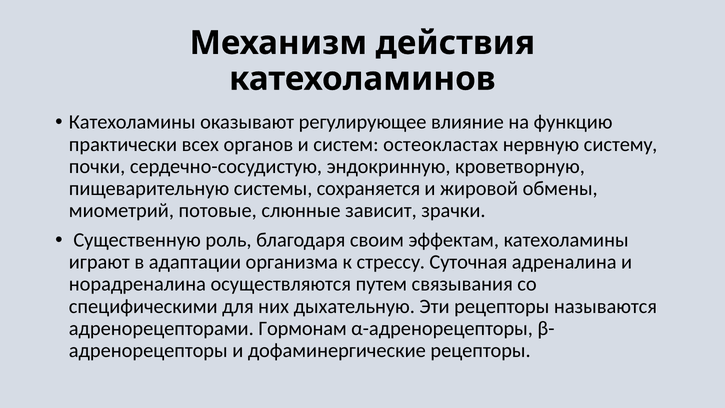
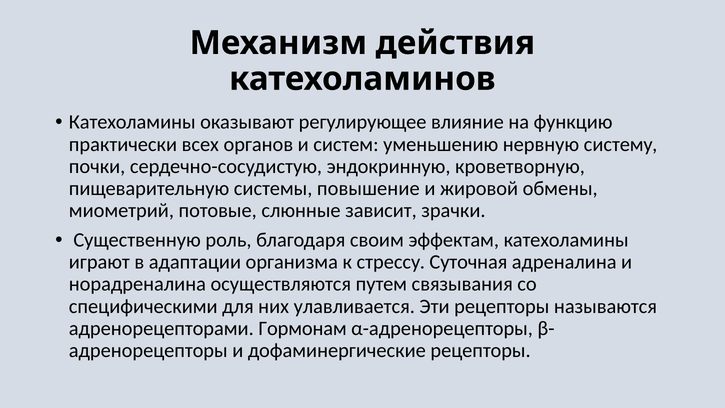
остеокластах: остеокластах -> уменьшению (441, 144)
сохраняется: сохраняется -> повышение (368, 188)
дыхательную: дыхательную -> улавливается (354, 306)
